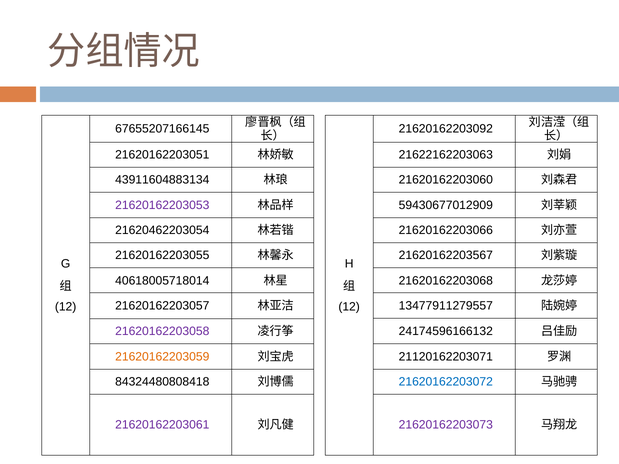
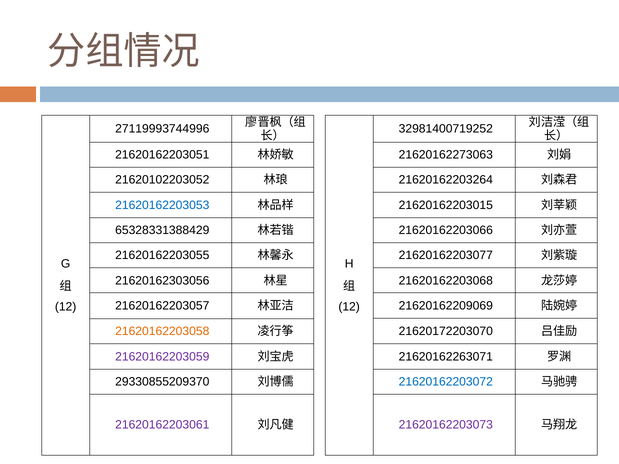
67655207166145: 67655207166145 -> 27119993744996 (162, 129)
21620162203092: 21620162203092 -> 32981400719252 (446, 129)
21622162203063: 21622162203063 -> 21620162273063 (446, 155)
43911604883134: 43911604883134 -> 21620102203052 (162, 180)
21620162203060: 21620162203060 -> 21620162203264 (446, 180)
21620162203053 colour: purple -> blue (162, 205)
59430677012909: 59430677012909 -> 21620162203015 (446, 205)
21620462203054: 21620462203054 -> 65328331388429 (162, 230)
21620162203567: 21620162203567 -> 21620162203077 (446, 256)
40618005718014: 40618005718014 -> 21620162303056 (162, 281)
13477911279557: 13477911279557 -> 21620162209069 (446, 306)
24174596166132: 24174596166132 -> 21620172203070 (446, 331)
21620162203058 colour: purple -> orange (162, 332)
21120162203071: 21120162203071 -> 21620162263071 (446, 357)
21620162203059 colour: orange -> purple (162, 357)
84324480808418: 84324480808418 -> 29330855209370 (162, 382)
